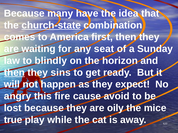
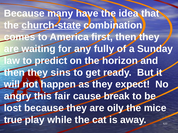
seat: seat -> fully (104, 49)
blindly: blindly -> predict (51, 61)
then underline: present -> none (14, 73)
fire: fire -> fair (62, 96)
avoid: avoid -> break (117, 96)
